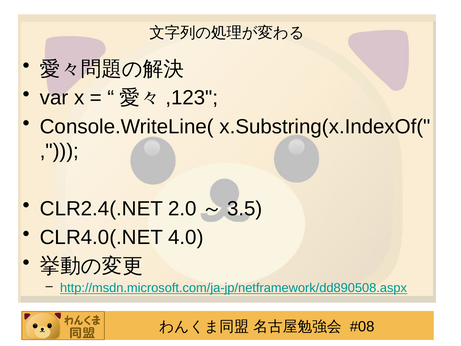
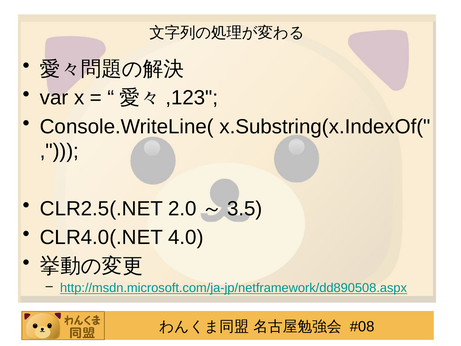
CLR2.4(.NET: CLR2.4(.NET -> CLR2.5(.NET (101, 208)
